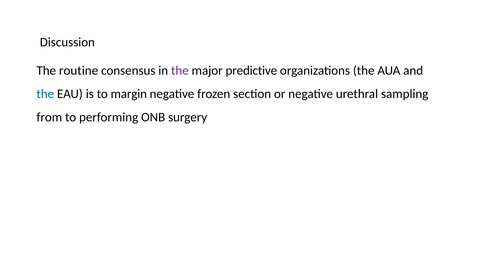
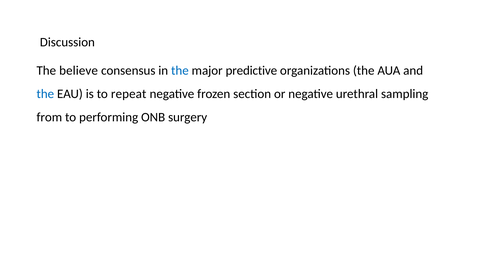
routine: routine -> believe (79, 71)
the colour: purple -> blue (180, 71)
margin: margin -> repeat (129, 94)
